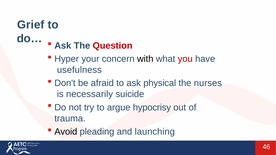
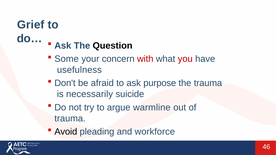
Question colour: red -> black (113, 46)
Hyper: Hyper -> Some (67, 59)
with colour: black -> red (145, 59)
physical: physical -> purpose (160, 83)
the nurses: nurses -> trauma (208, 83)
hypocrisy: hypocrisy -> warmline (152, 108)
launching: launching -> workforce (155, 132)
